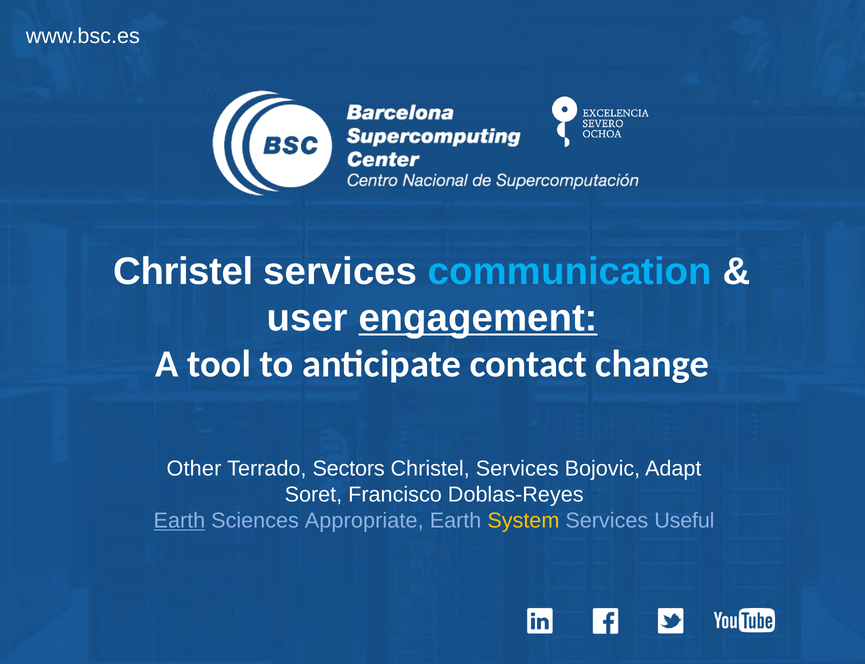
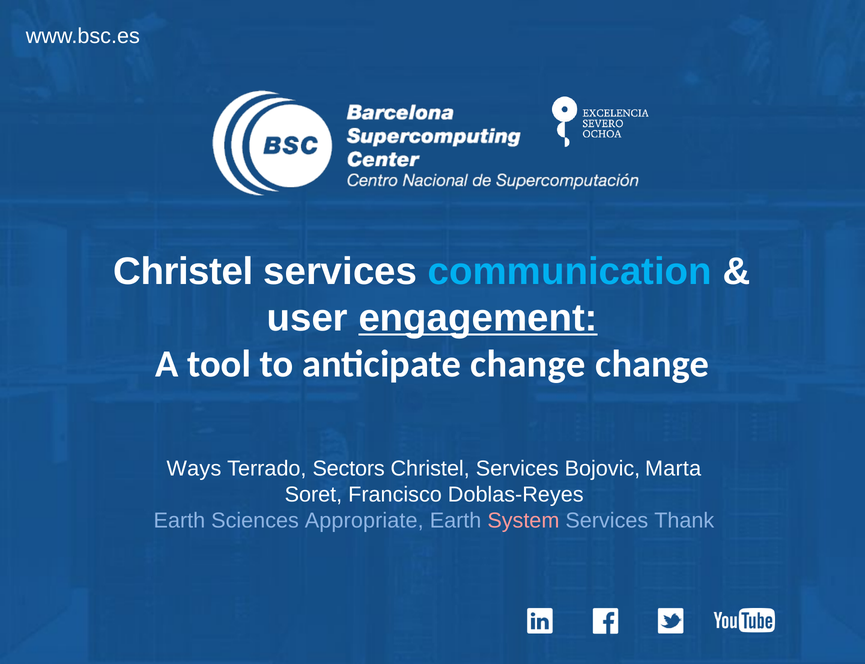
anticipate contact: contact -> change (528, 364)
Other: Other -> Ways (194, 469)
Adapt: Adapt -> Marta (673, 469)
Earth underline: present -> none (179, 521)
System colour: yellow -> pink (523, 521)
Useful: Useful -> Thank (684, 521)
